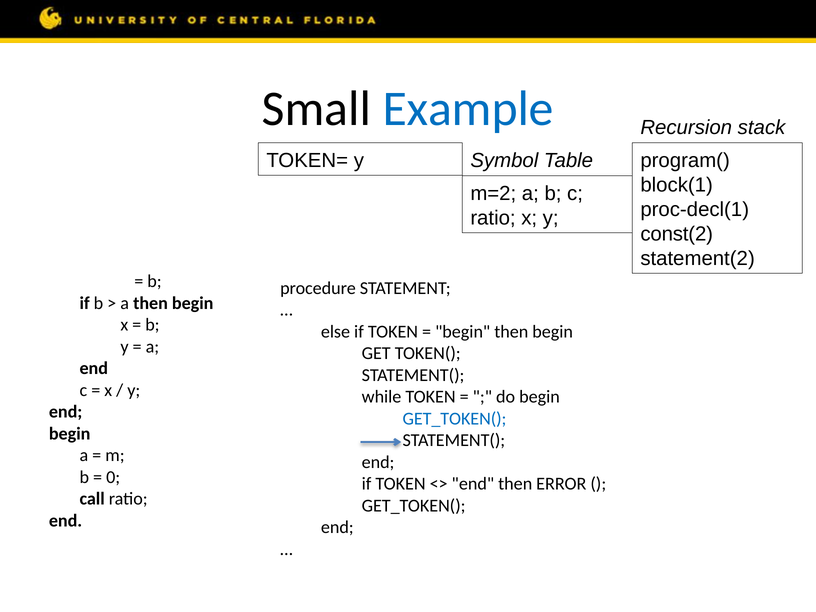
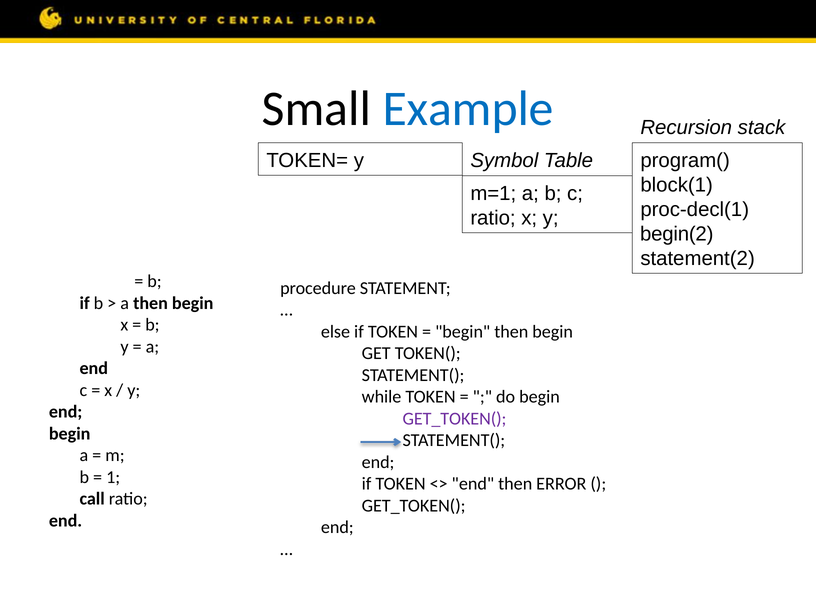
m=2: m=2 -> m=1 (493, 193)
const(2: const(2 -> begin(2 (677, 234)
GET_TOKEN( colour: blue -> purple (454, 419)
0: 0 -> 1 (113, 477)
